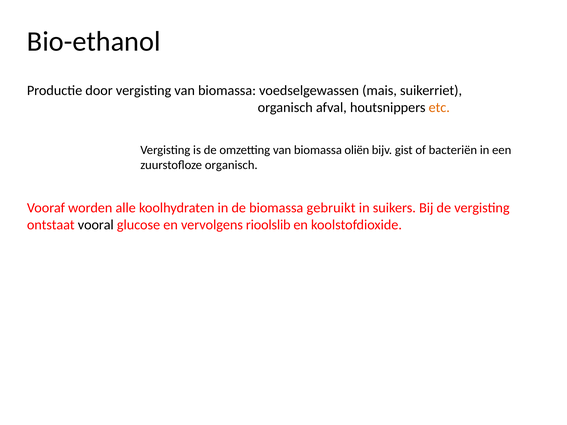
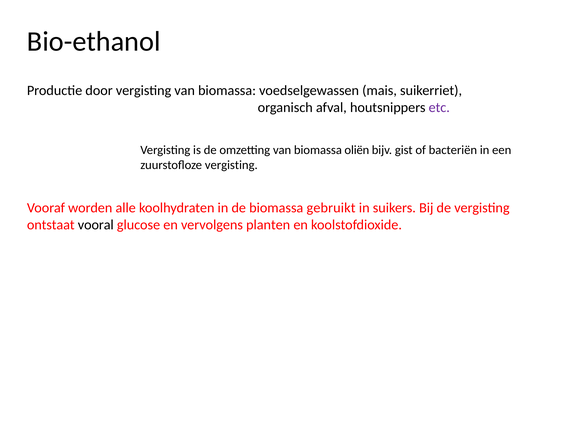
etc colour: orange -> purple (439, 108)
zuurstofloze organisch: organisch -> vergisting (231, 165)
rioolslib: rioolslib -> planten (268, 225)
